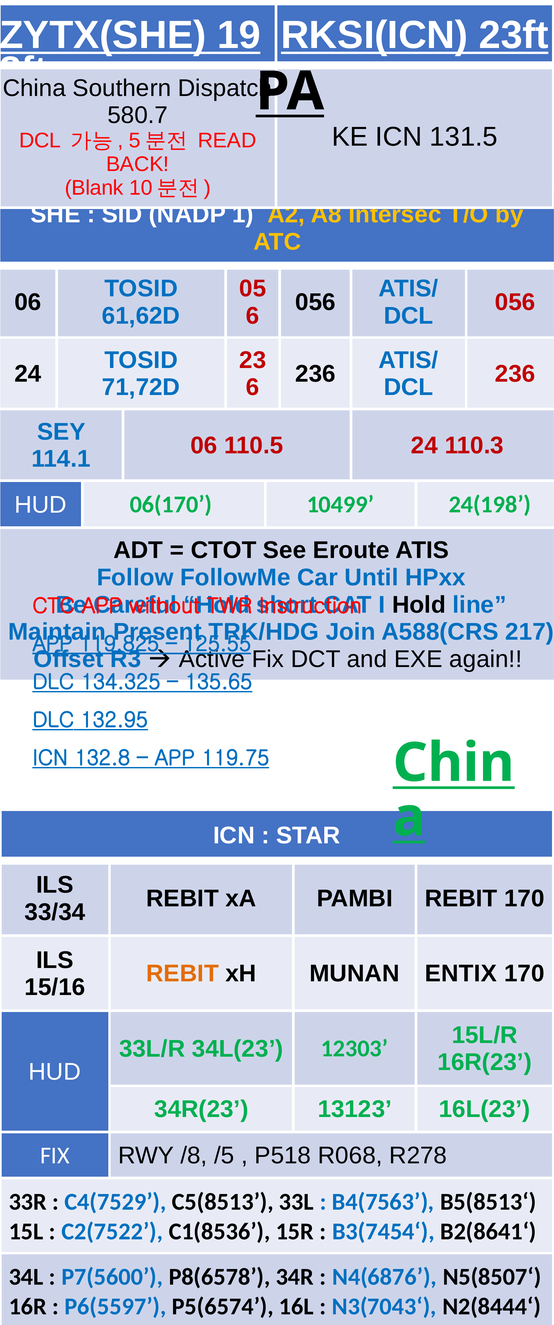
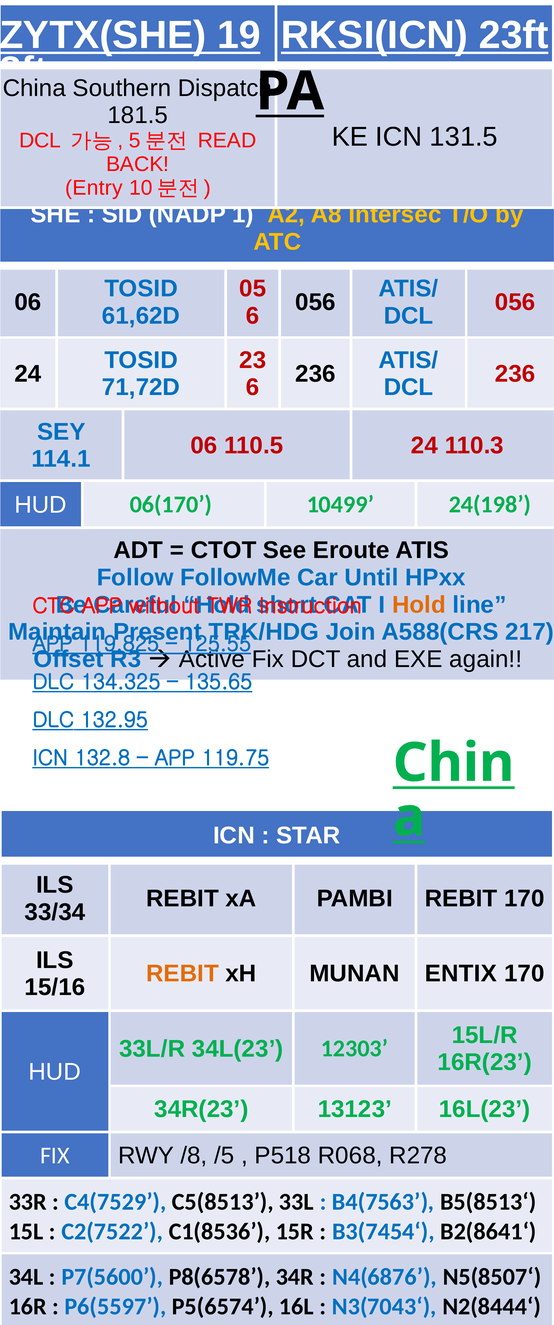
580.7: 580.7 -> 181.5 (138, 115)
Blank: Blank -> Entry (94, 188)
Hold colour: black -> orange (419, 605)
